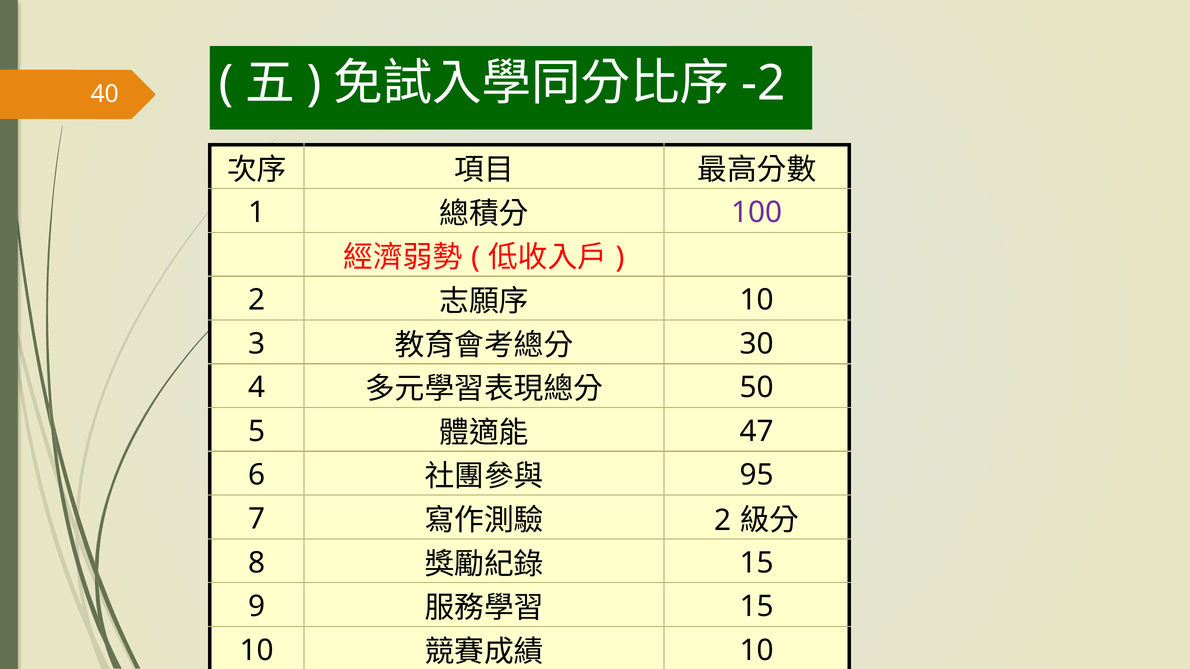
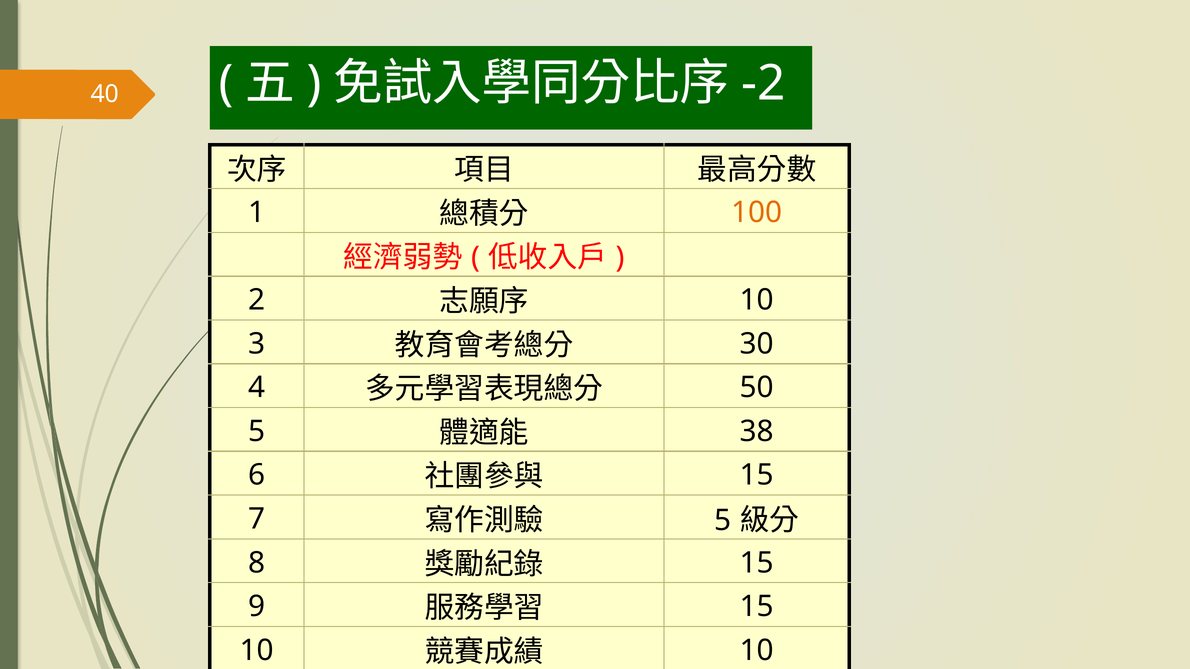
100 colour: purple -> orange (757, 213)
47: 47 -> 38 (757, 432)
95: 95 -> 15 (757, 475)
2: 2 -> 5 (723, 521)
